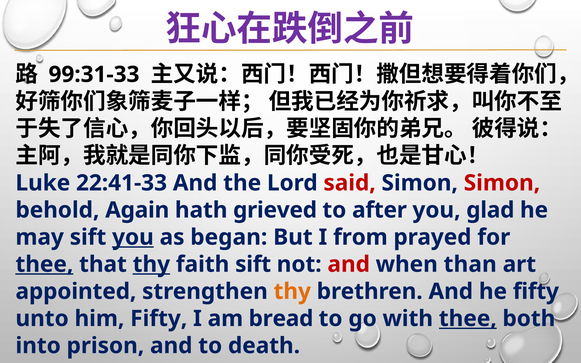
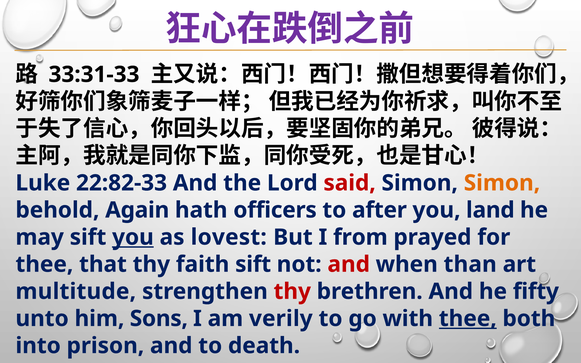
99:31-33: 99:31-33 -> 33:31-33 (94, 75)
22:41-33: 22:41-33 -> 22:82-33 (122, 183)
Simon colour: red -> orange (502, 183)
grieved: grieved -> officers (275, 210)
glad: glad -> land (490, 210)
began: began -> lovest (229, 237)
thee underline: present -> none (44, 264)
thy underline: present -> none (151, 264)
appointed: appointed -> multitude (76, 292)
thy colour: orange -> red (292, 292)
him Fifty: Fifty -> Sons (159, 319)
bread: bread -> verily (281, 319)
